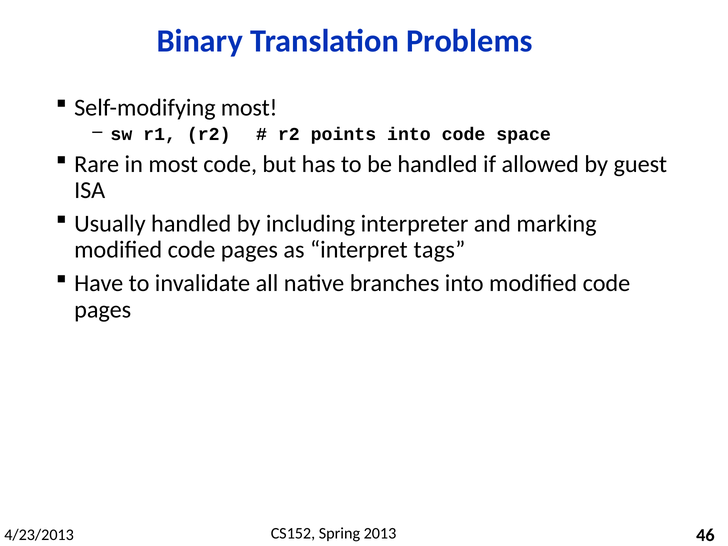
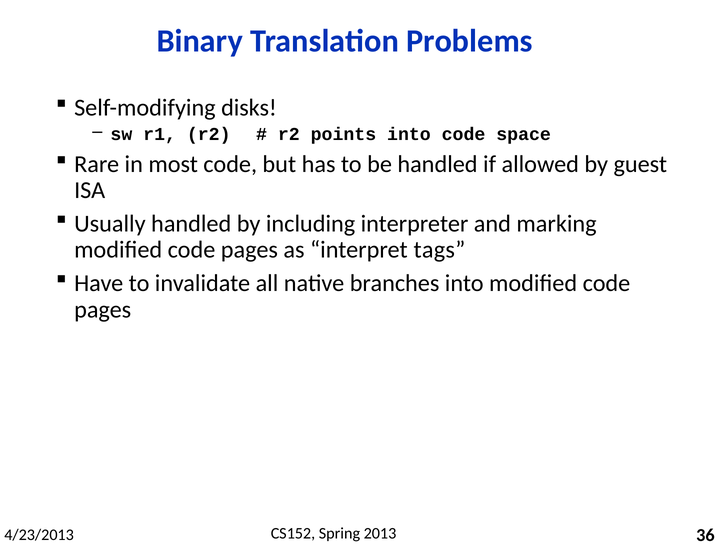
Self-modifying most: most -> disks (249, 108)
46: 46 -> 36 (705, 535)
